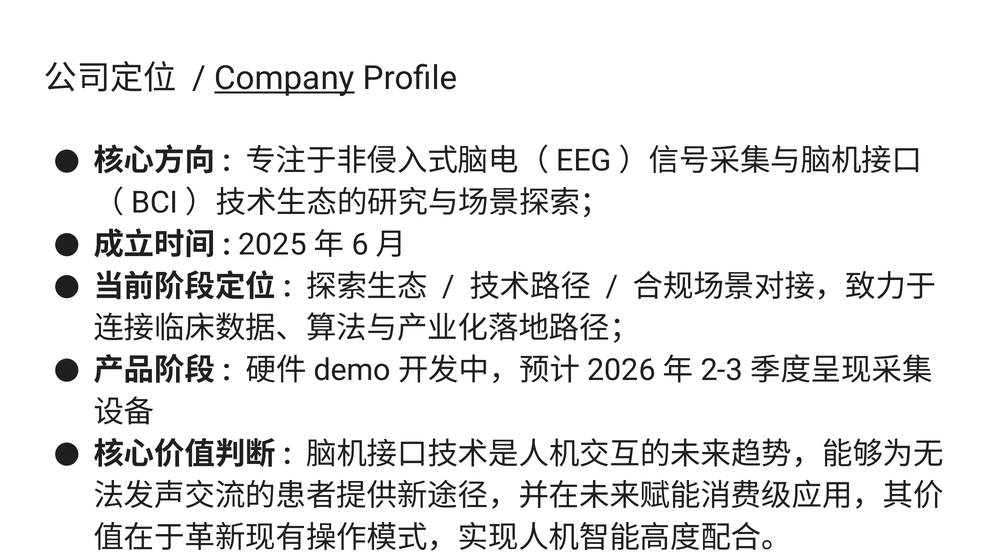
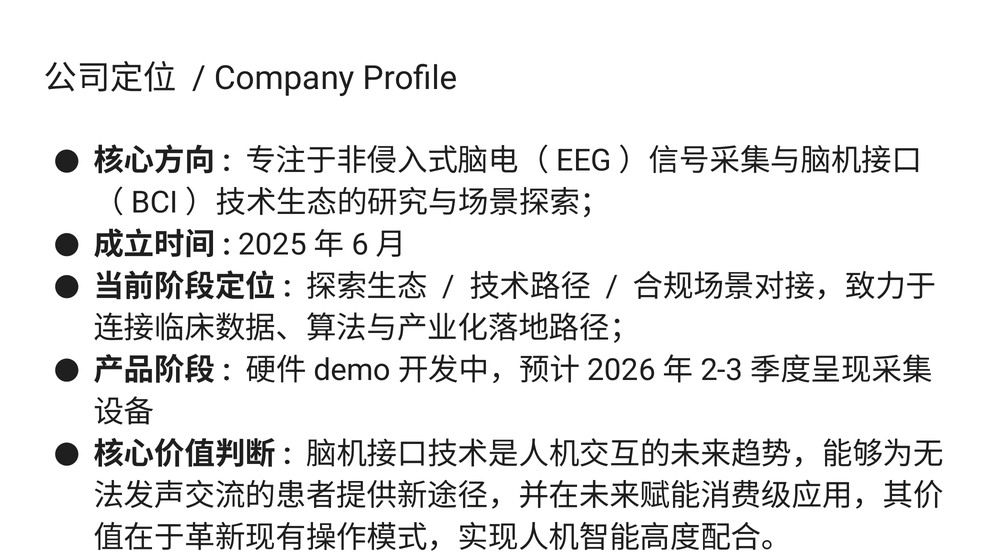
Company underline: present -> none (284, 78)
